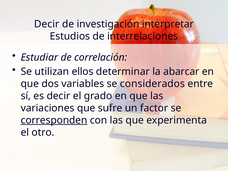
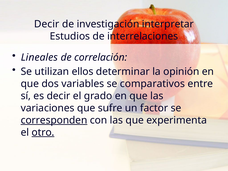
Estudiar: Estudiar -> Lineales (39, 57)
abarcar: abarcar -> opinión (181, 72)
considerados: considerados -> comparativos (152, 84)
otro underline: none -> present (43, 132)
